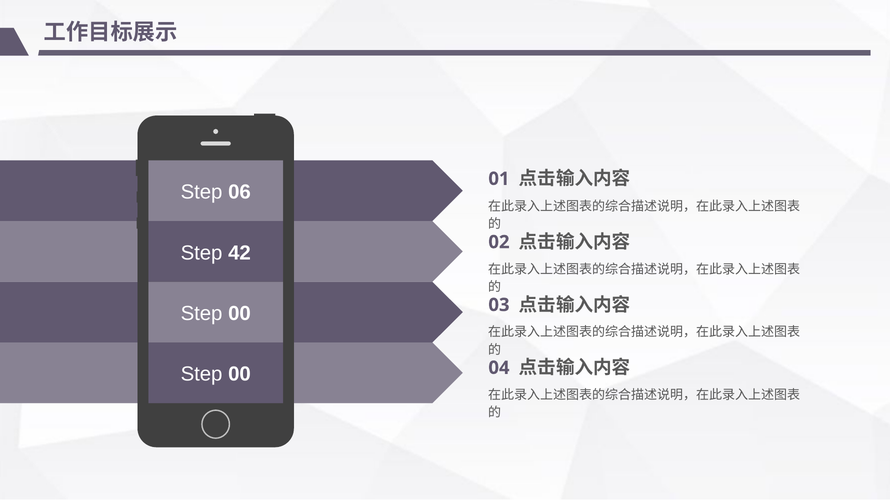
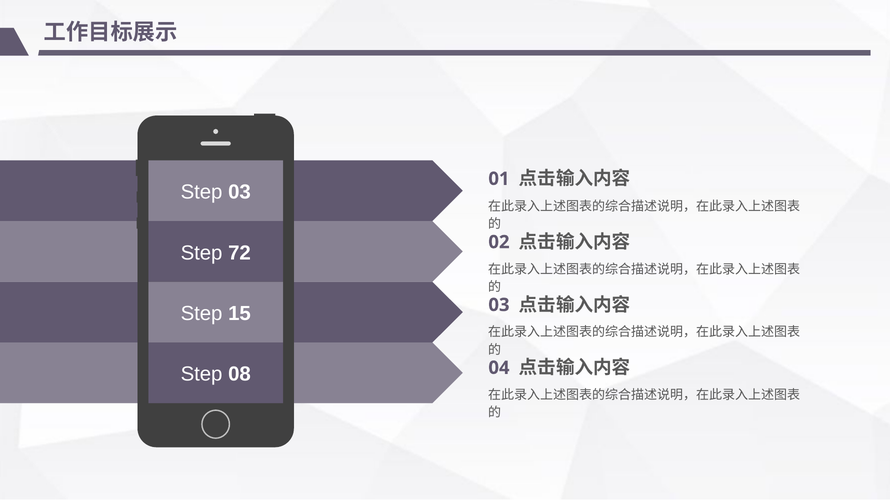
Step 06: 06 -> 03 (239, 192)
42: 42 -> 72 (239, 253)
00: 00 -> 15 (239, 314)
00: 00 -> 08 (239, 375)
